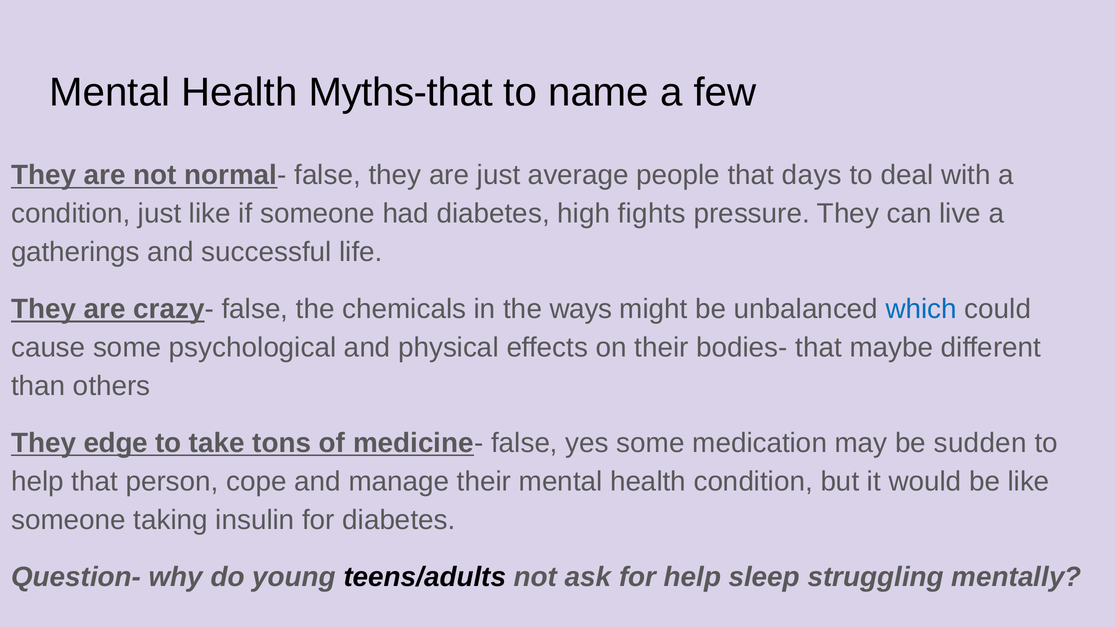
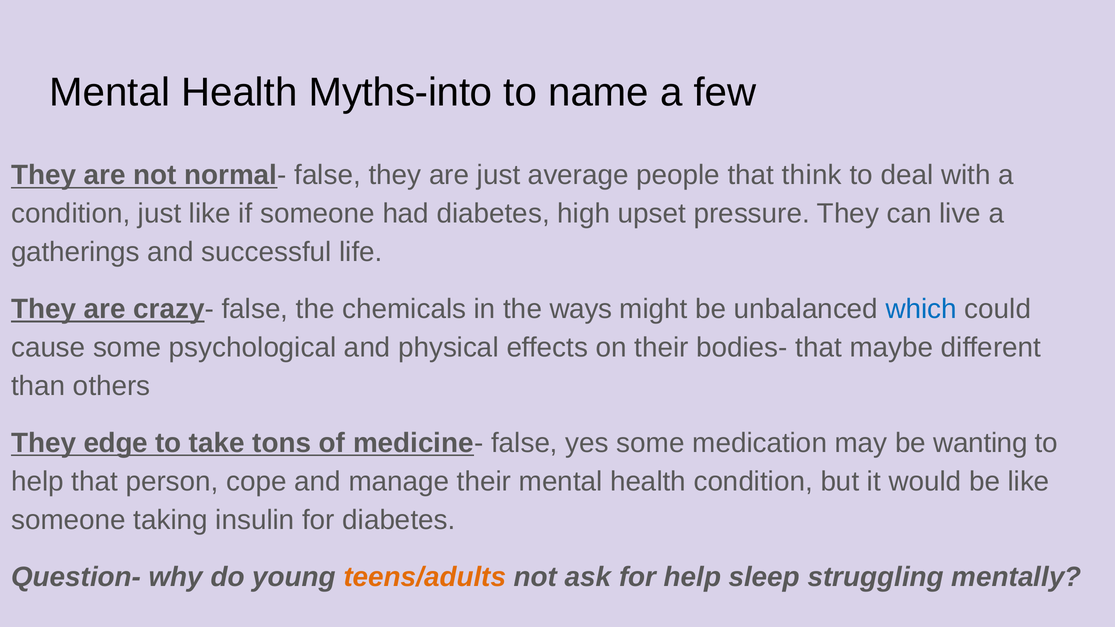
Myths-that: Myths-that -> Myths-into (401, 92)
days: days -> think (812, 175)
fights: fights -> upset (652, 214)
sudden: sudden -> wanting (981, 443)
teens/adults colour: black -> orange (425, 577)
